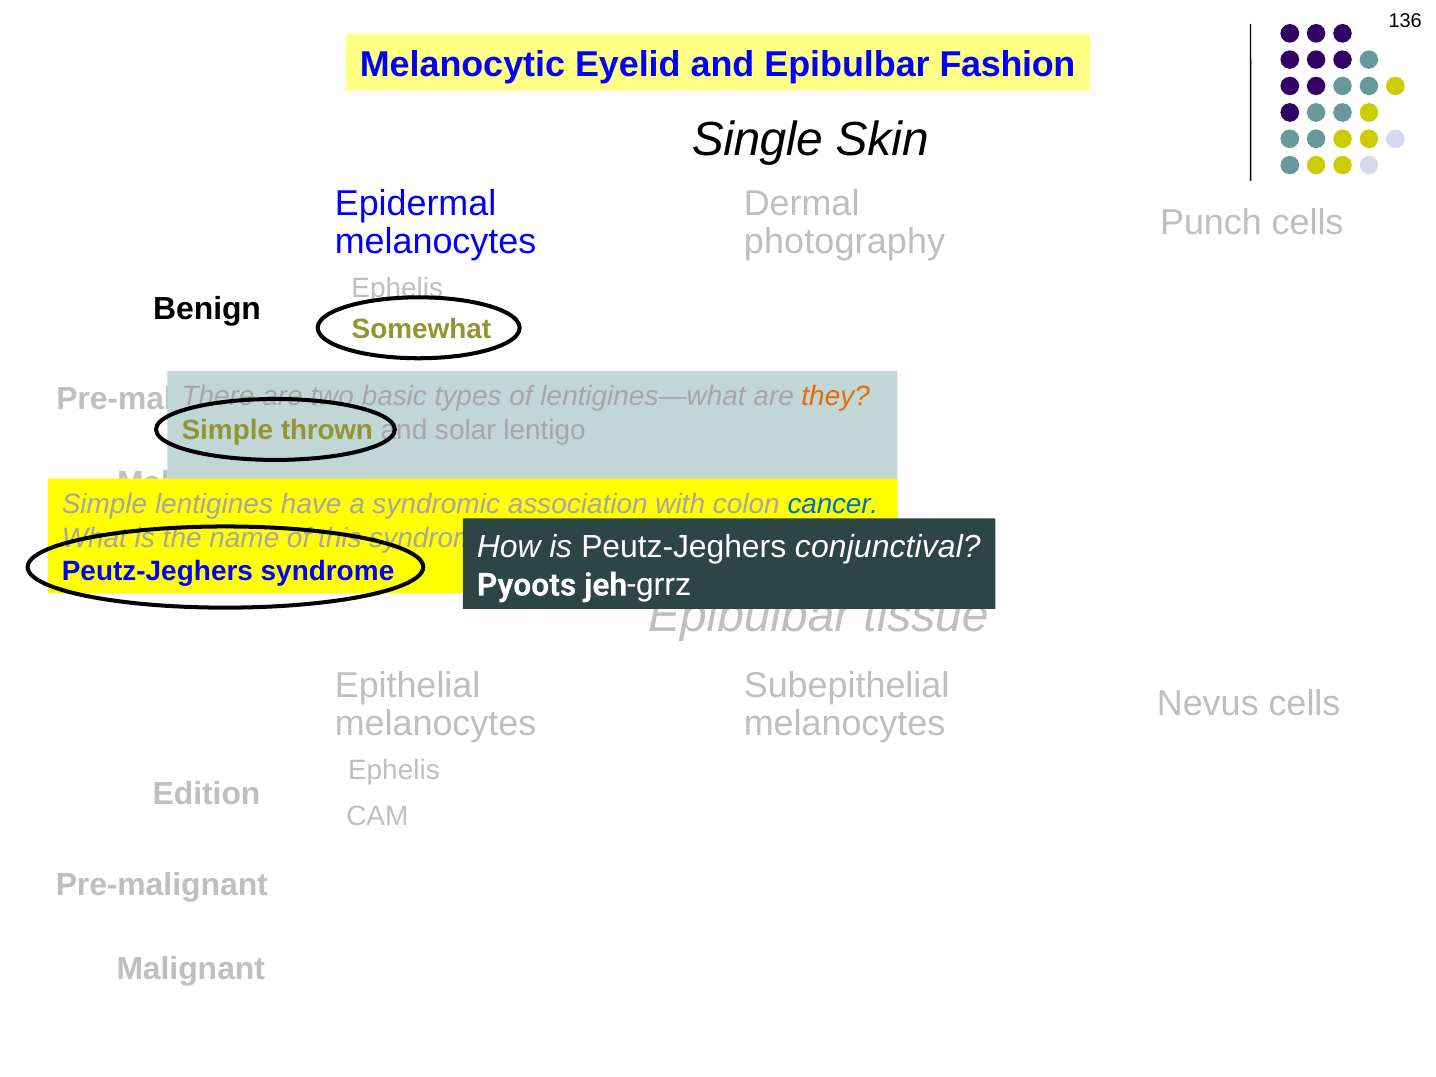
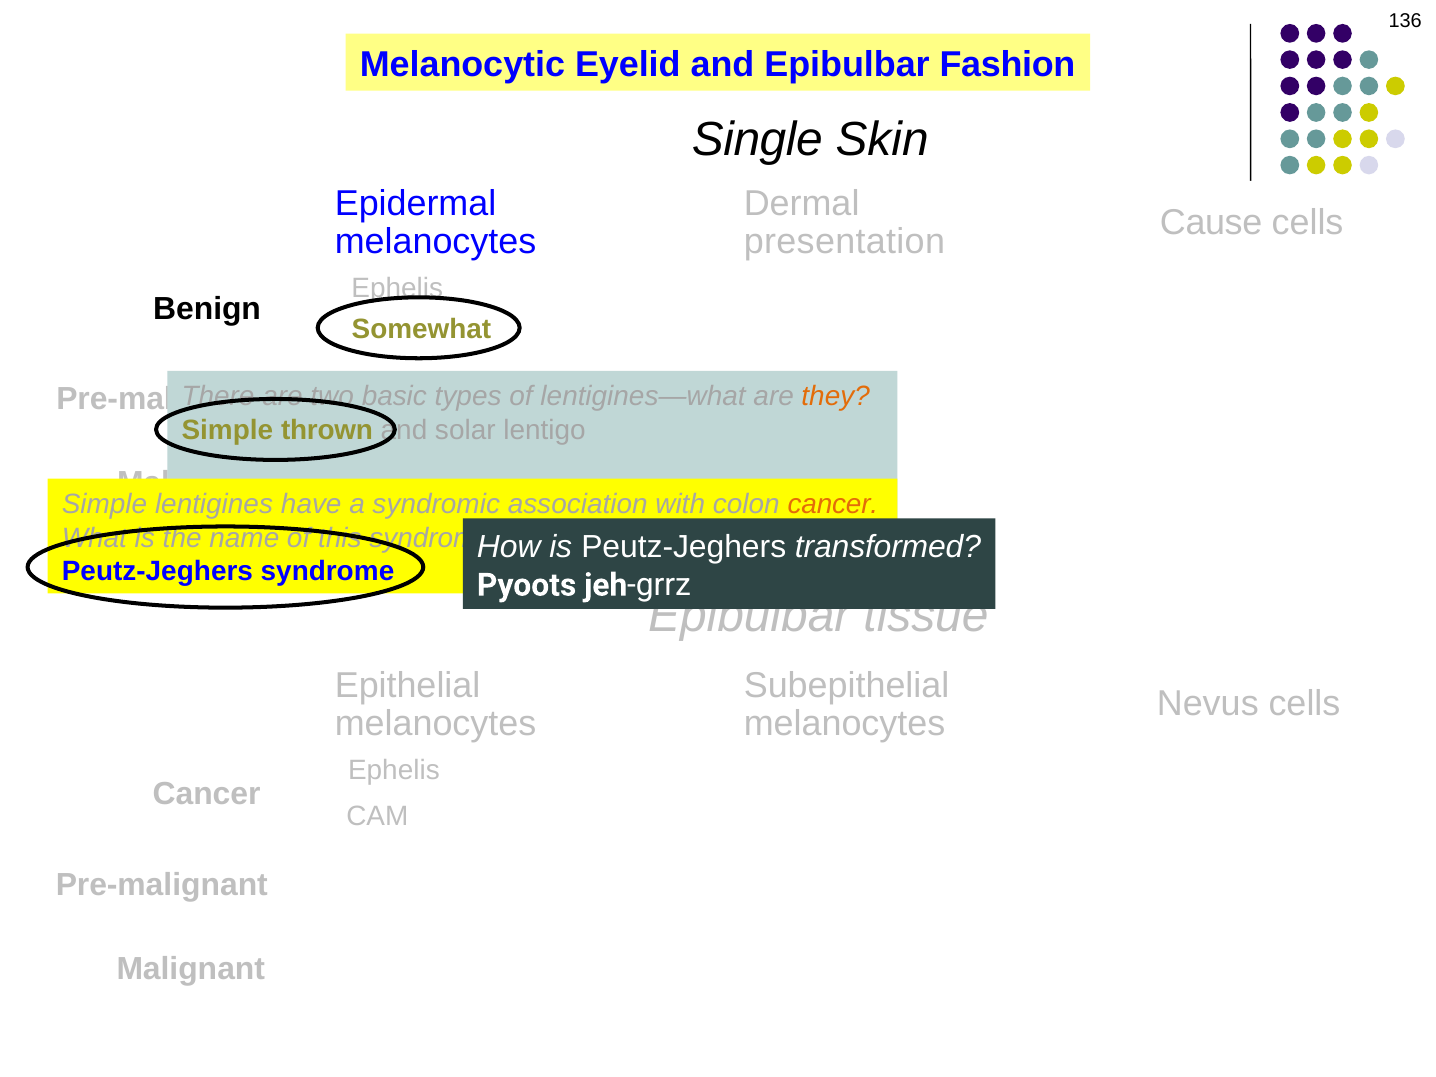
Punch: Punch -> Cause (1211, 223)
photography: photography -> presentation (844, 241)
cancer colour: blue -> orange (833, 505)
conjunctival: conjunctival -> transformed (888, 547)
Edition: Edition -> Cancer (207, 794)
